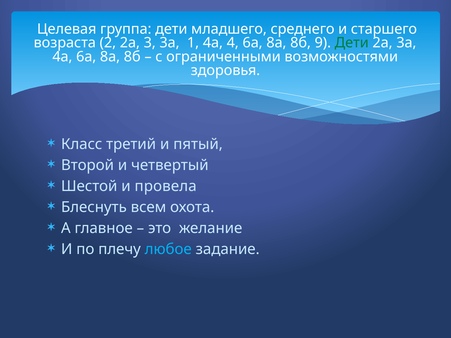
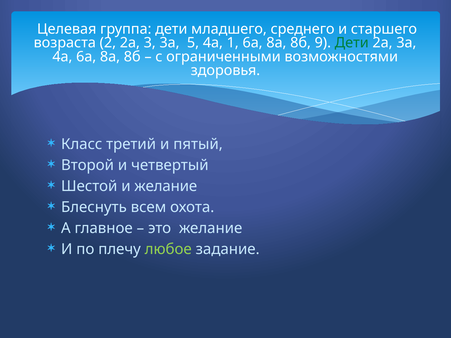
1: 1 -> 5 (193, 43)
4: 4 -> 1 (233, 43)
и провела: провела -> желание (166, 186)
любое colour: light blue -> light green (168, 249)
